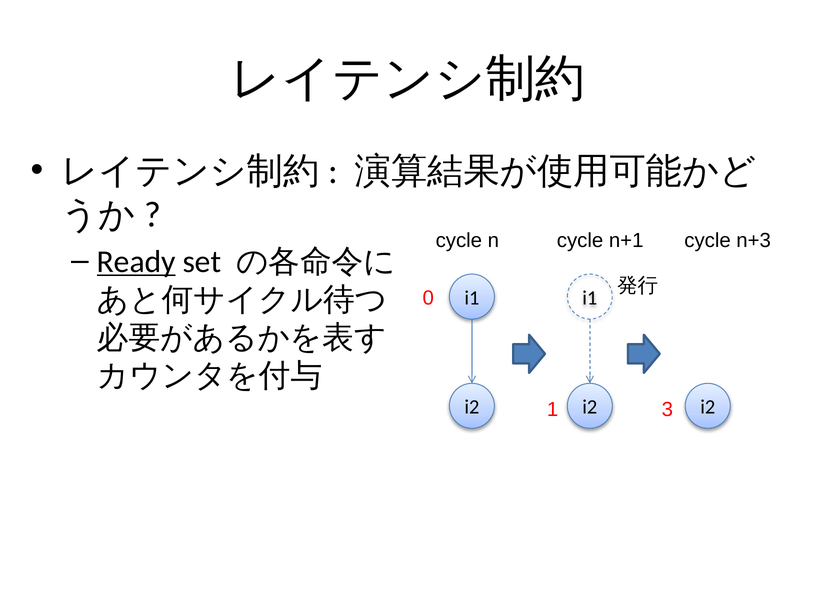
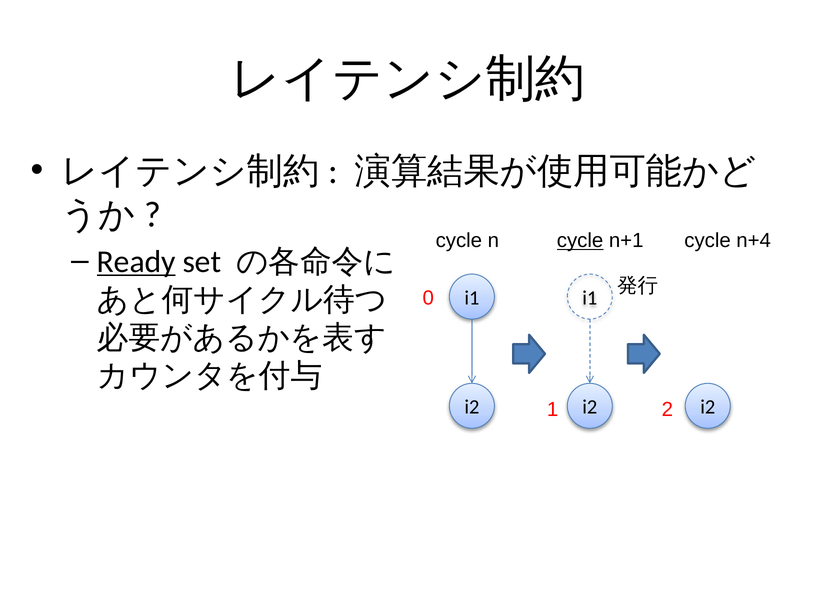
cycle underline: none -> present (580, 241)
n+3: n+3 -> n+4 (754, 241)
3: 3 -> 2 (667, 410)
